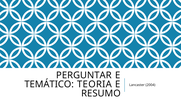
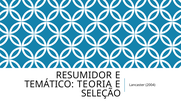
PERGUNTAR: PERGUNTAR -> RESUMIDOR (84, 75)
RESUMO: RESUMO -> SELEÇÃO (101, 93)
